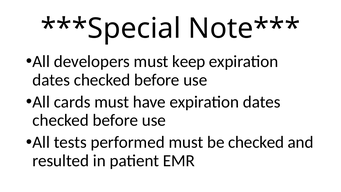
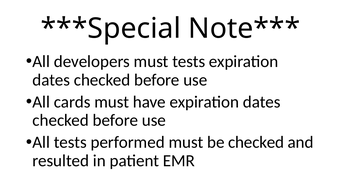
must keep: keep -> tests (189, 61)
